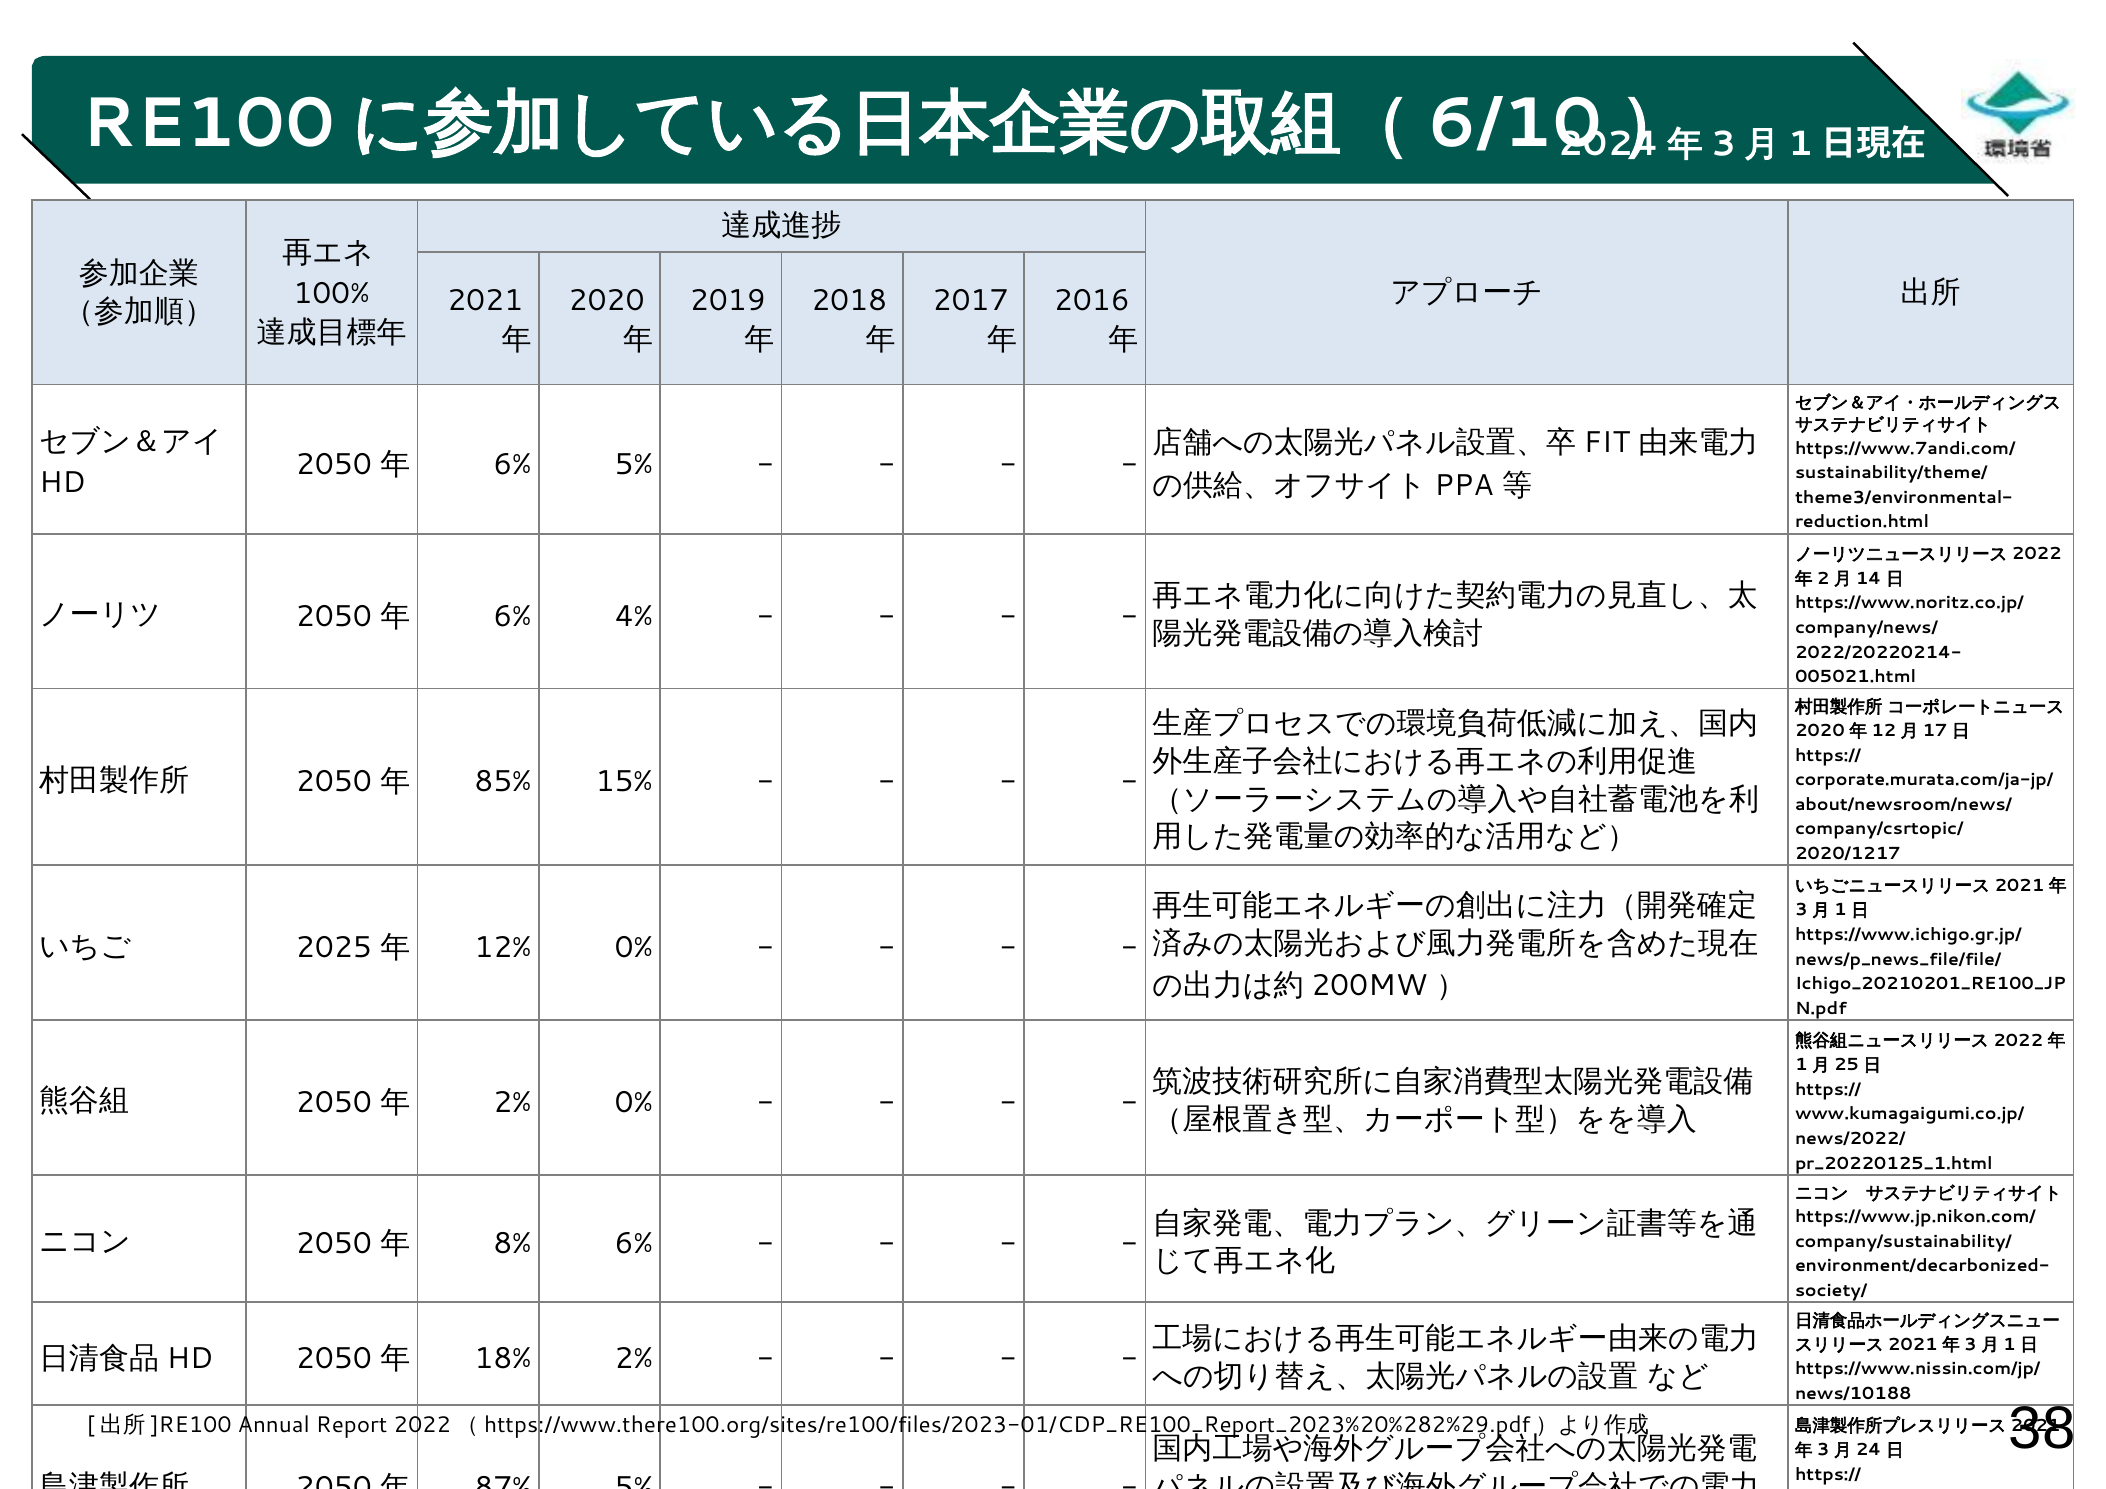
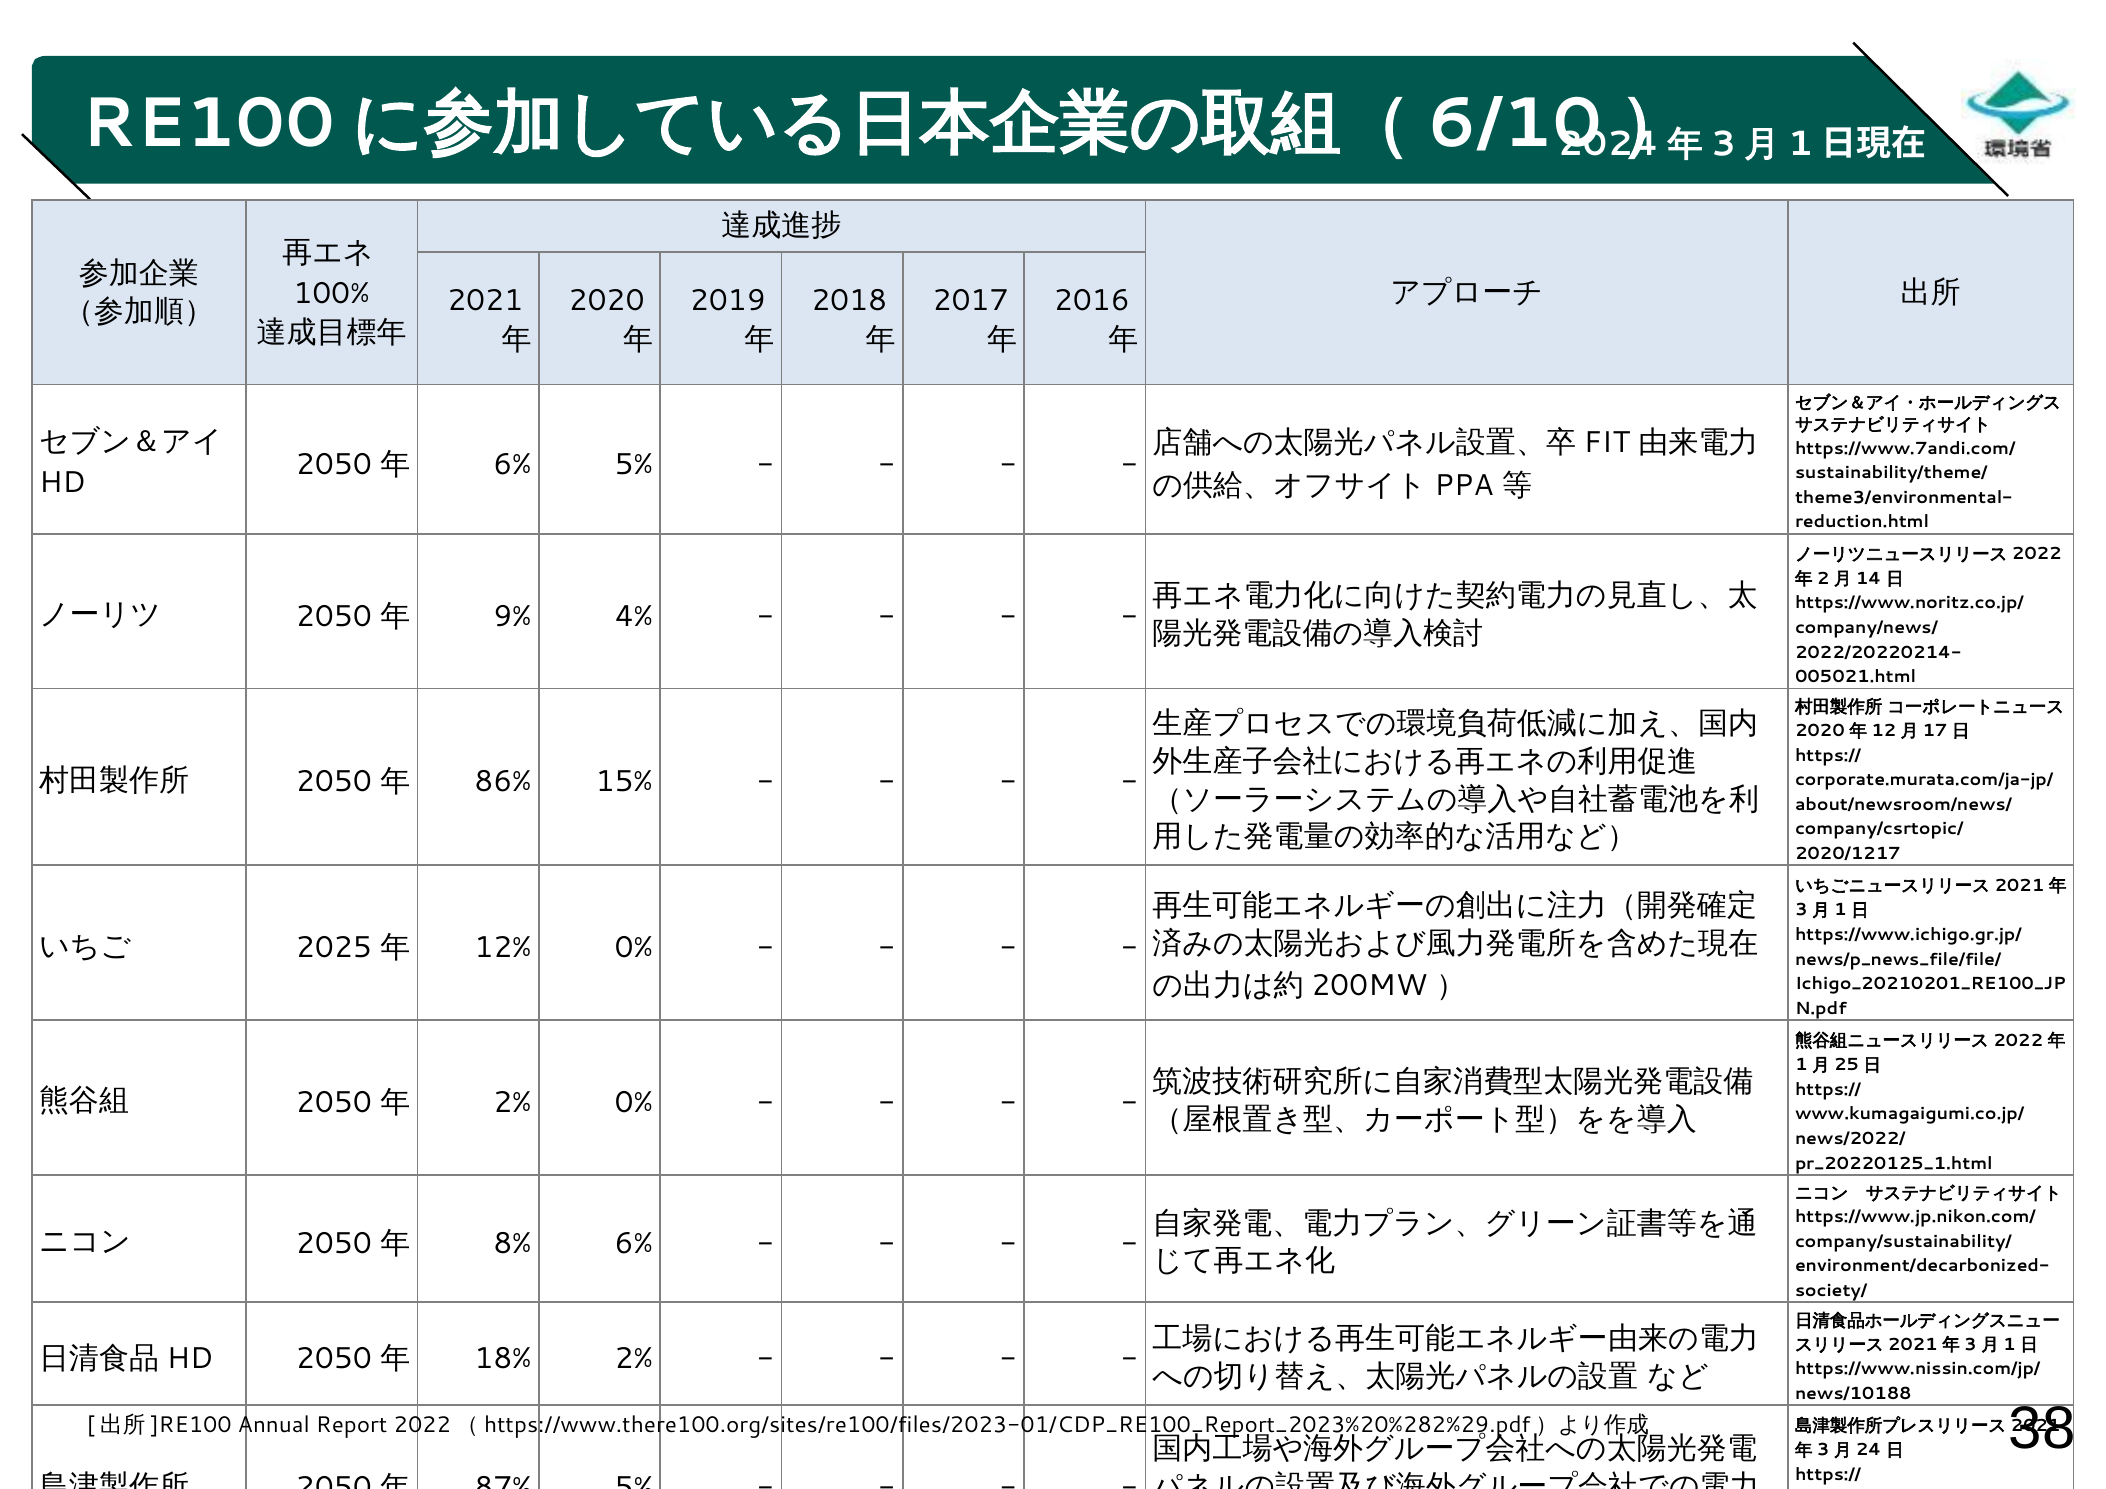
6%: 6% -> 9% (512, 616)
85%: 85% -> 86% (503, 782)
